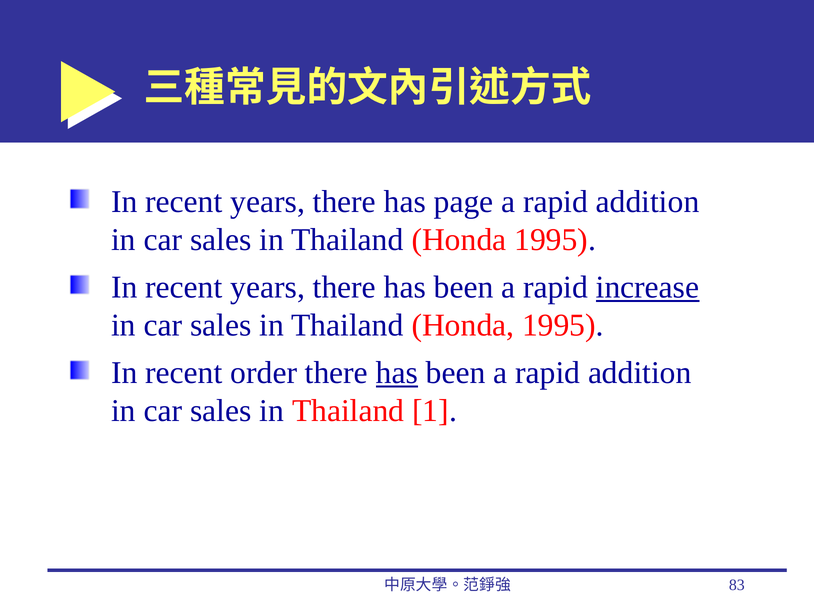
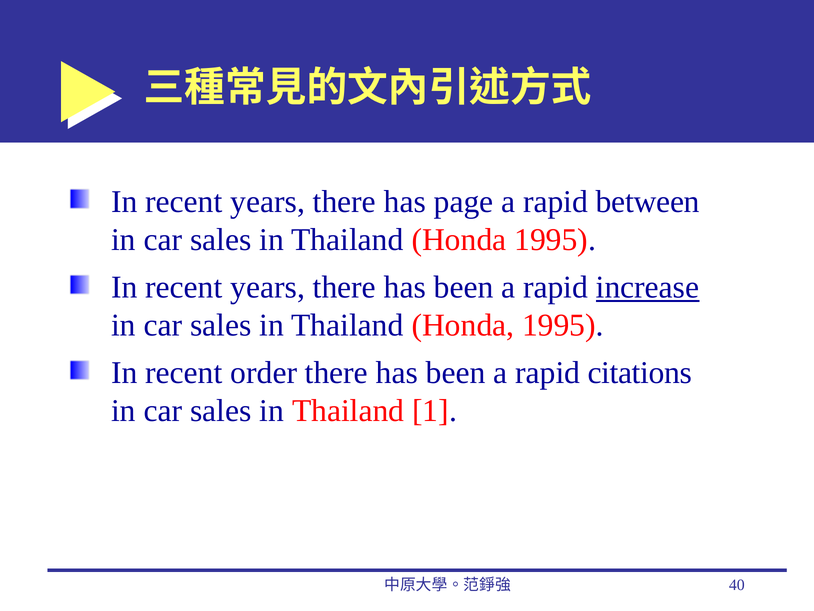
addition: addition -> between (648, 202)
has underline: present -> none (397, 373)
been a rapid addition: addition -> citations (640, 373)
83: 83 -> 40 (737, 584)
